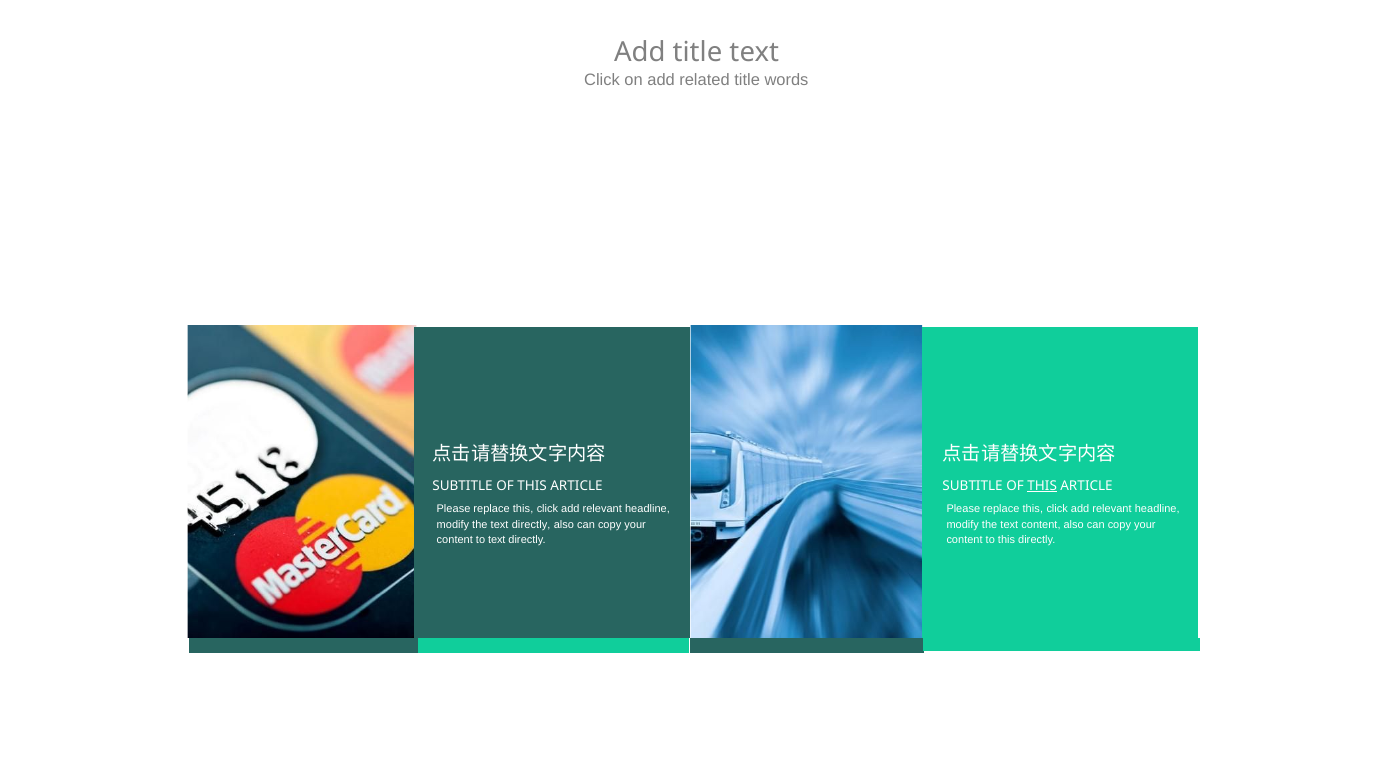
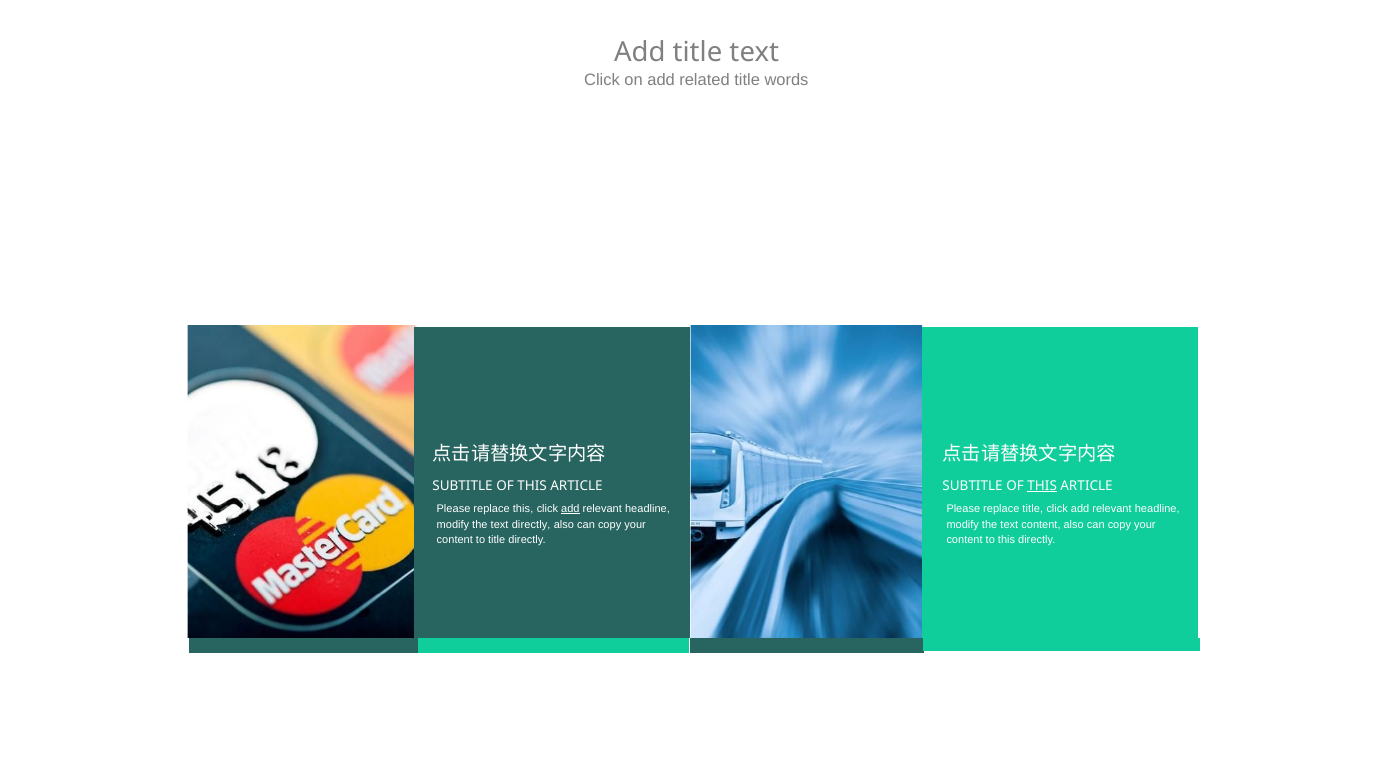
add underline: none -> present (570, 508)
this: this -> title (1033, 508)
to text: text -> title (497, 540)
